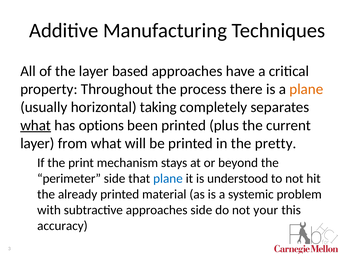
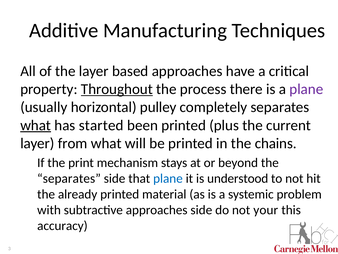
Throughout underline: none -> present (117, 89)
plane colour: orange -> purple (306, 89)
taking: taking -> pulley (158, 107)
options: options -> started (101, 125)
pretty: pretty -> chains (276, 143)
perimeter: perimeter -> separates (69, 178)
